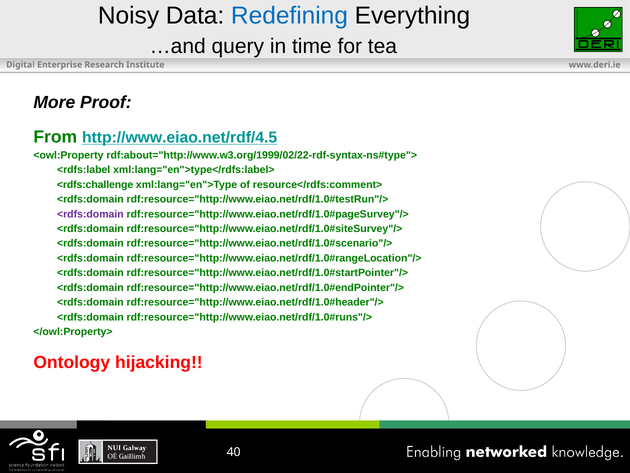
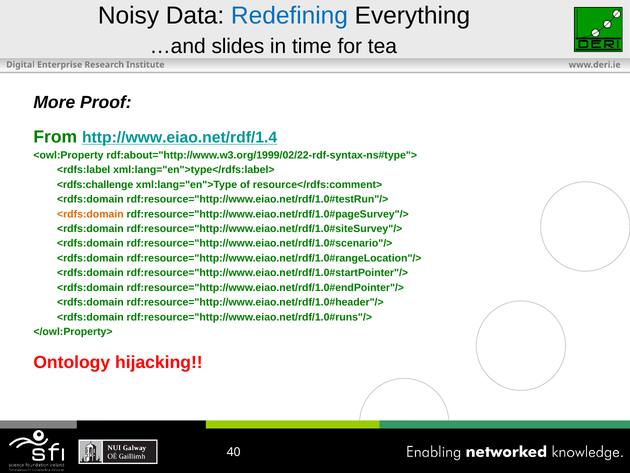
query: query -> slides (238, 46)
http://www.eiao.net/rdf/4.5: http://www.eiao.net/rdf/4.5 -> http://www.eiao.net/rdf/1.4 (180, 137)
<rdfs:domain colour: purple -> orange (90, 214)
